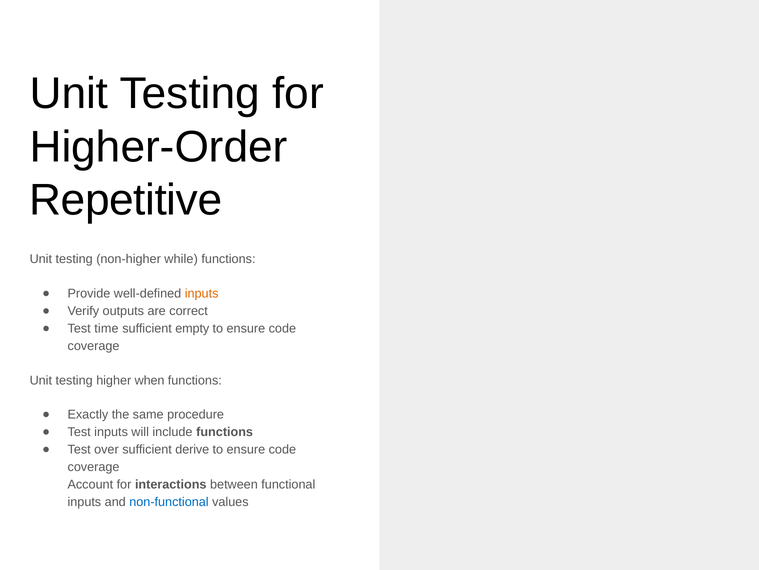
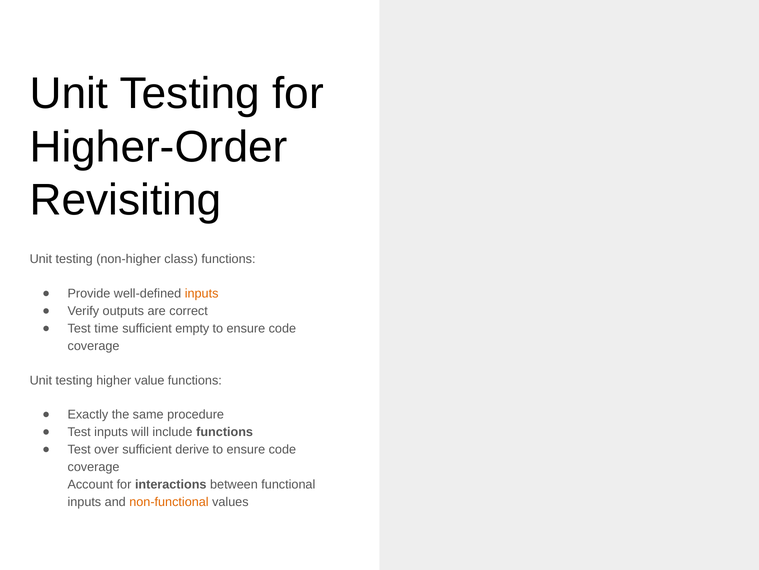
Repetitive: Repetitive -> Revisiting (126, 200)
while: while -> class (181, 259)
when: when -> value (150, 380)
non-functional colour: blue -> orange (169, 501)
